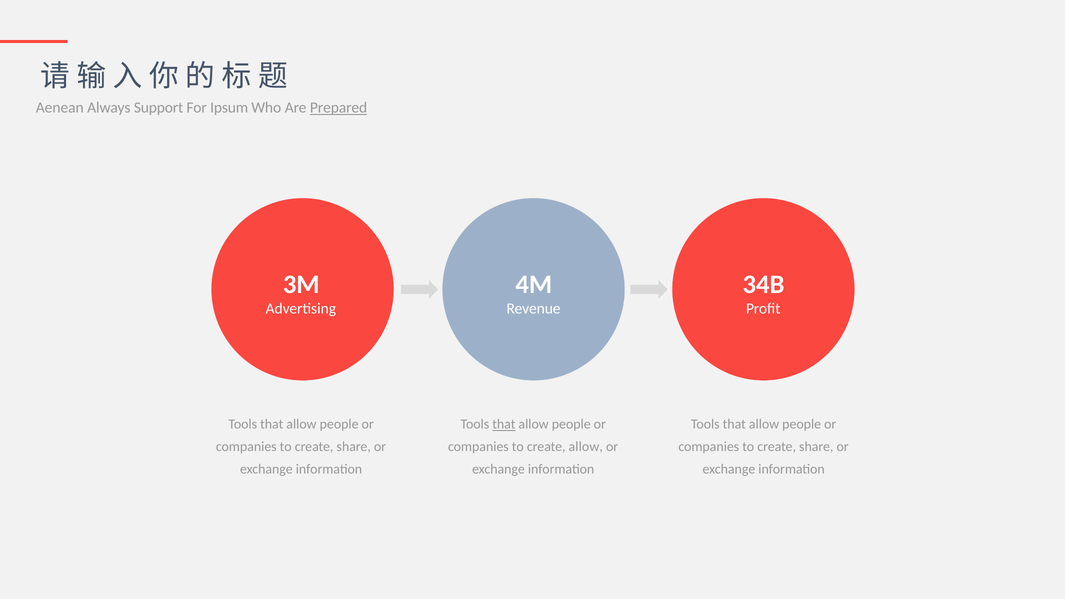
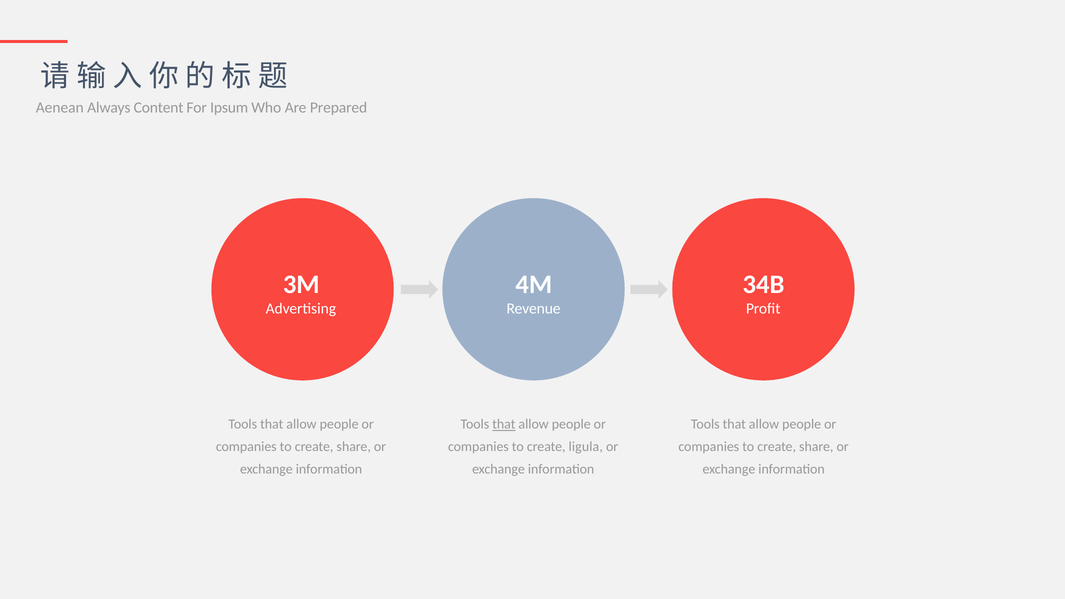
Support: Support -> Content (159, 108)
Prepared underline: present -> none (339, 108)
create allow: allow -> ligula (586, 447)
